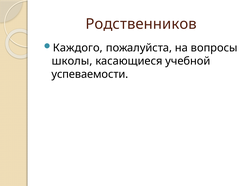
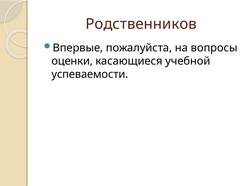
Каждого: Каждого -> Впервые (78, 48)
школы: школы -> оценки (72, 61)
